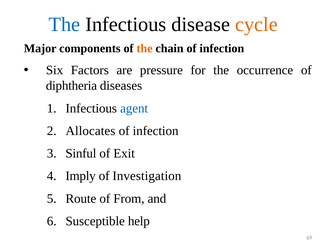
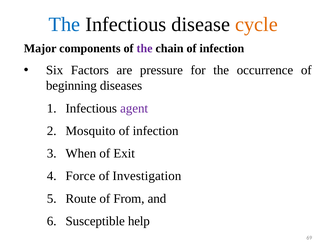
the colour: orange -> purple (145, 48)
diphtheria: diphtheria -> beginning (71, 86)
agent colour: blue -> purple (134, 108)
Allocates: Allocates -> Mosquito (91, 131)
Sinful: Sinful -> When (81, 153)
Imply: Imply -> Force (80, 176)
